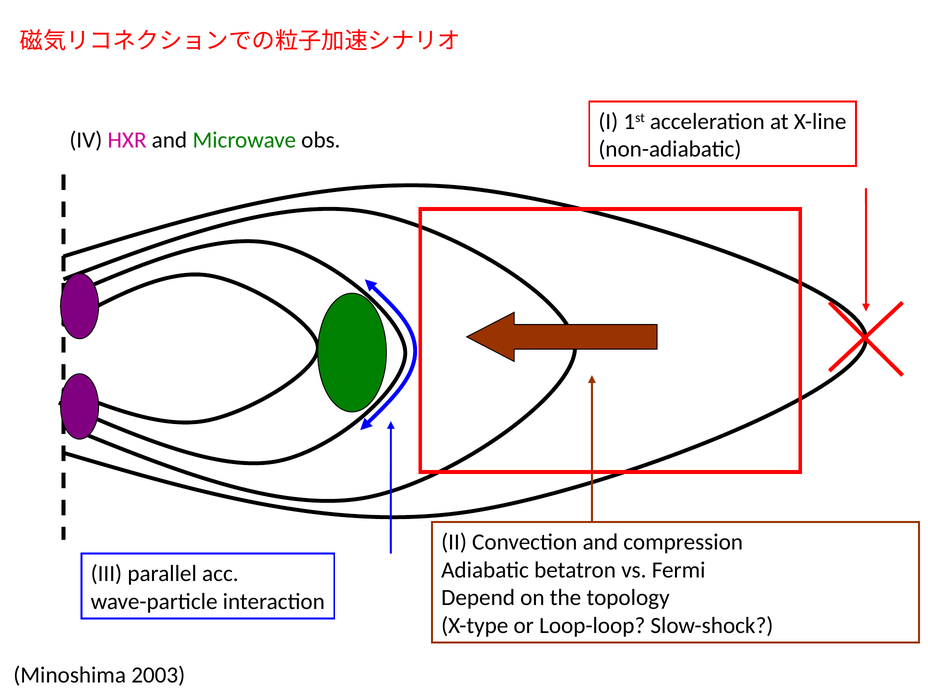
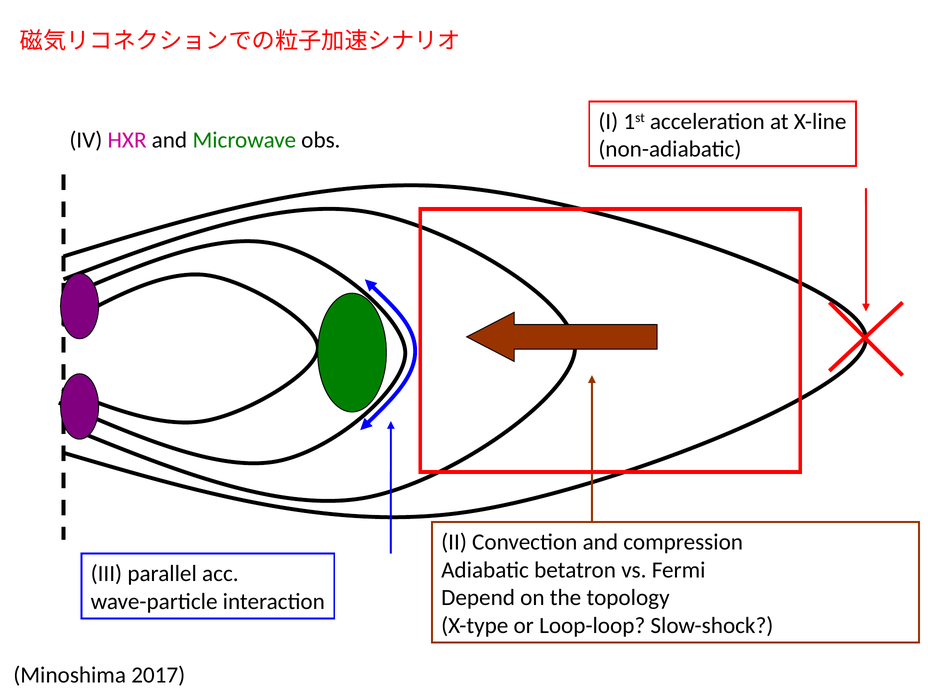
2003: 2003 -> 2017 (158, 675)
